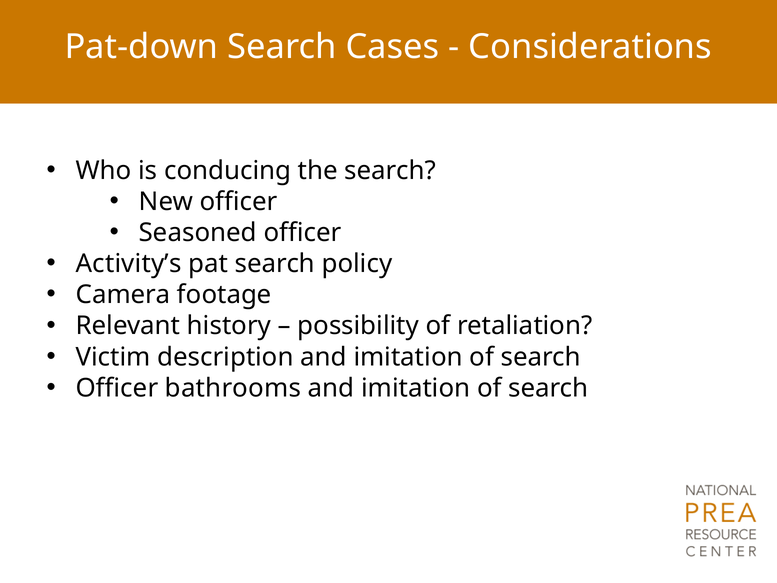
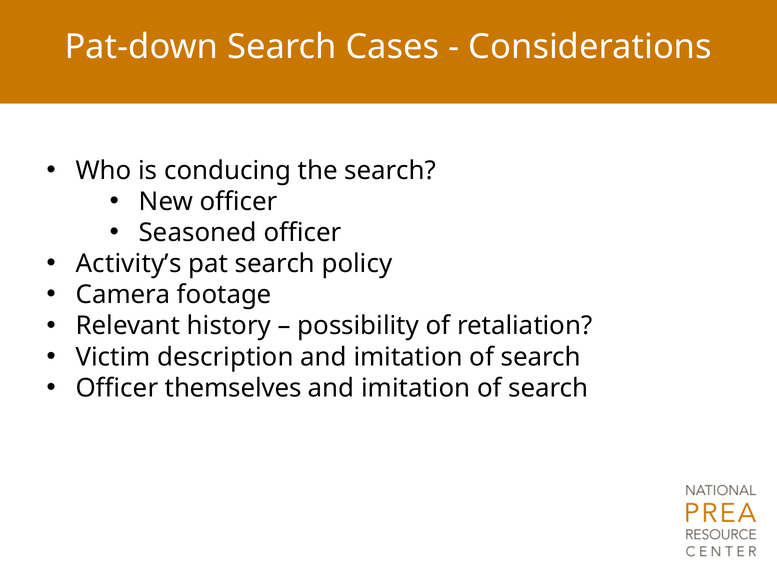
bathrooms: bathrooms -> themselves (233, 388)
